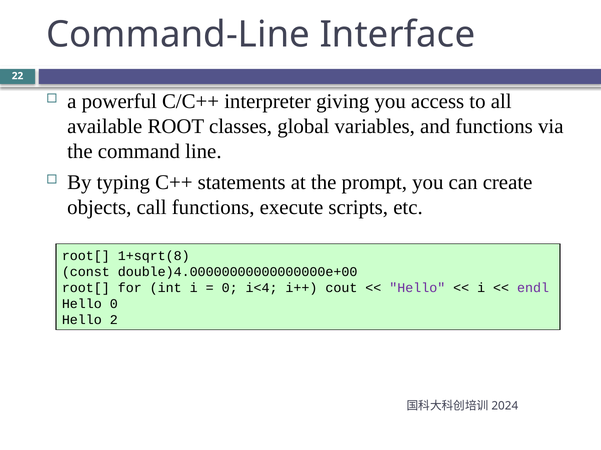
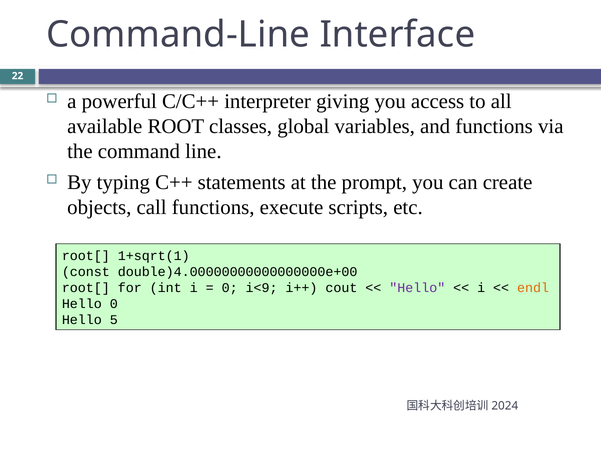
1+sqrt(8: 1+sqrt(8 -> 1+sqrt(1 (154, 256)
i<4: i<4 -> i<9 (262, 288)
endl colour: purple -> orange (533, 288)
2: 2 -> 5 (114, 320)
